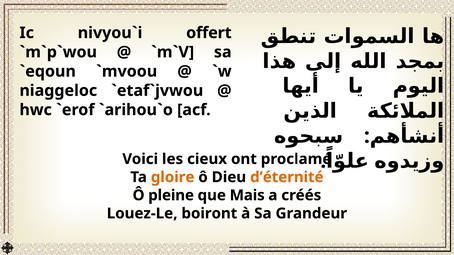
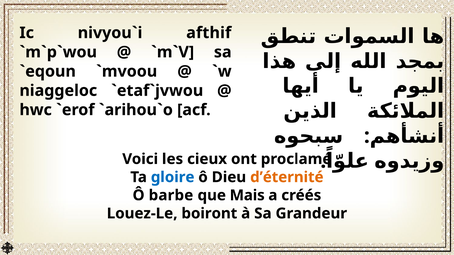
offert: offert -> afthif (209, 33)
gloire colour: orange -> blue (173, 177)
pleine: pleine -> barbe (171, 196)
